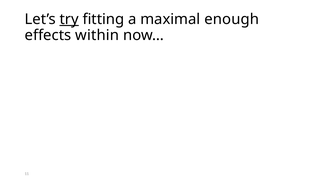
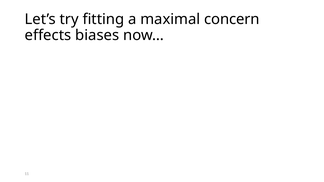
try underline: present -> none (69, 19)
enough: enough -> concern (232, 19)
within: within -> biases (97, 35)
